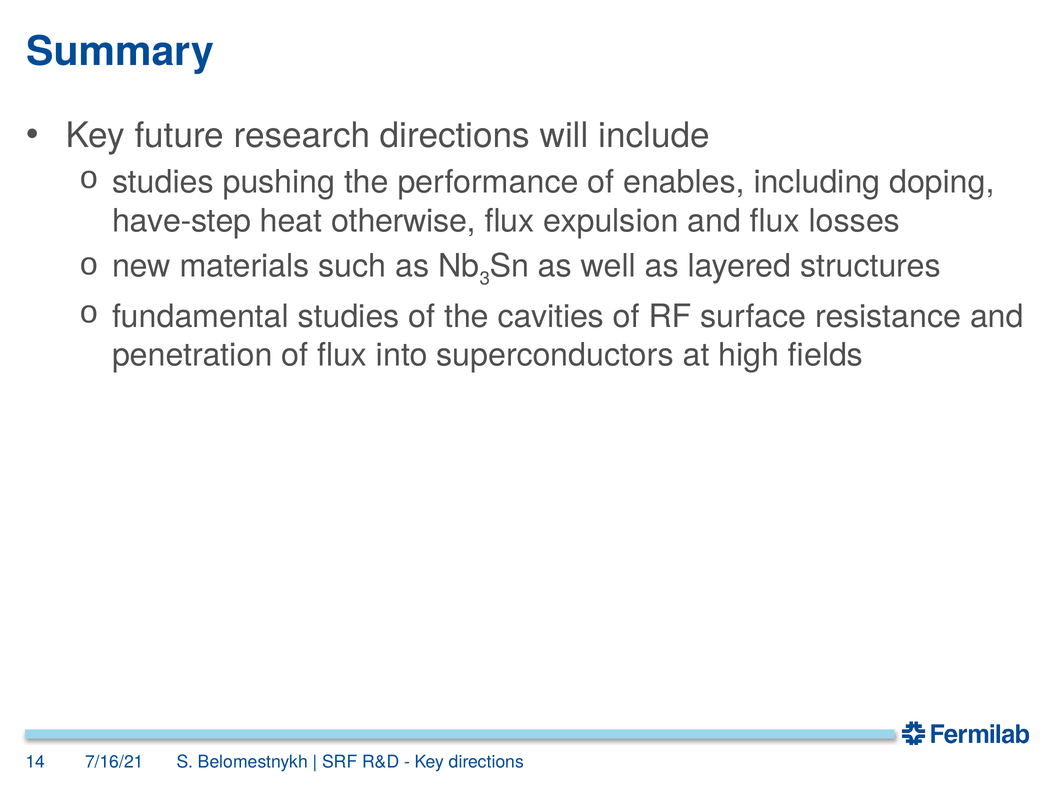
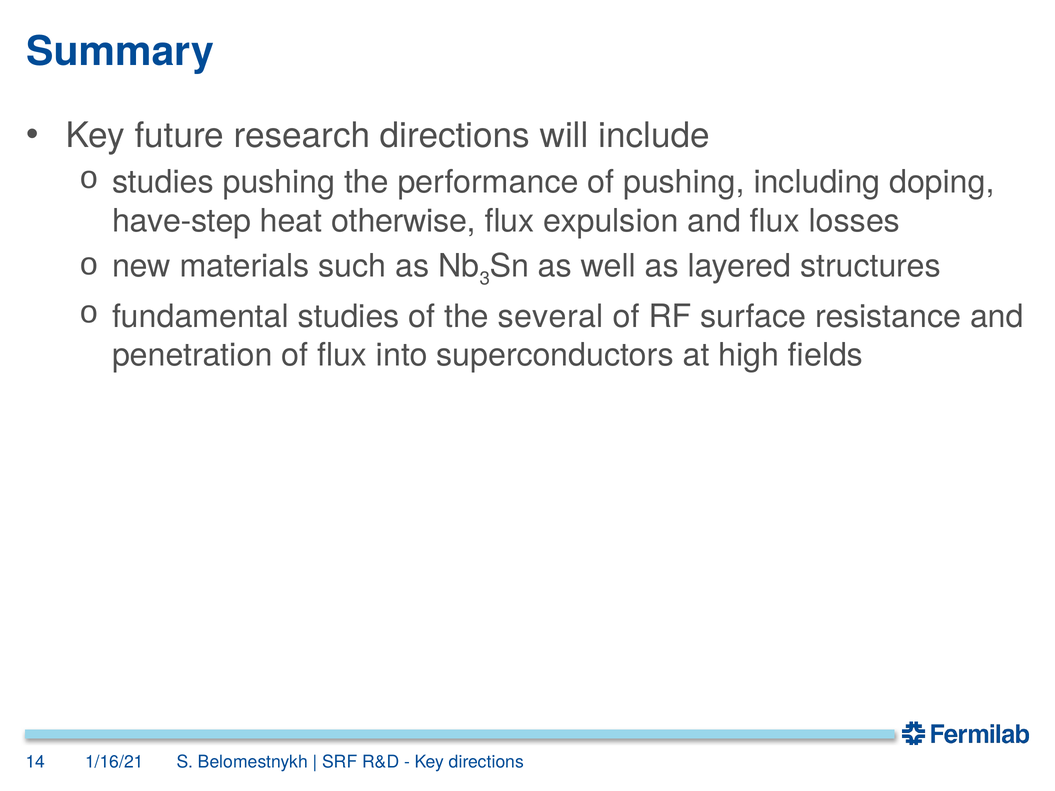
of enables: enables -> pushing (684, 182)
cavities: cavities -> several (551, 317)
7/16/21: 7/16/21 -> 1/16/21 (114, 762)
